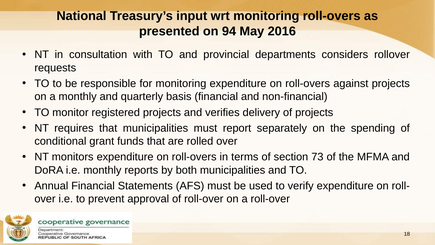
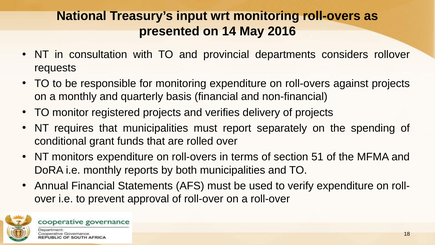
94: 94 -> 14 (229, 31)
73: 73 -> 51 (317, 157)
